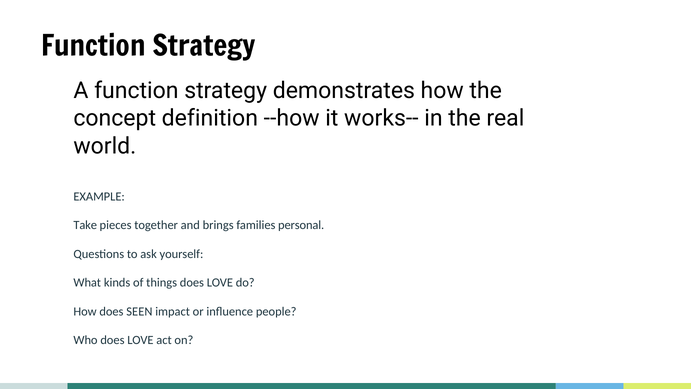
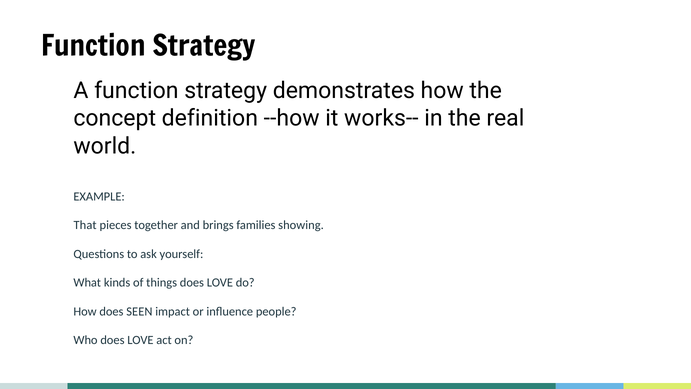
Take: Take -> That (85, 225)
personal: personal -> showing (301, 225)
